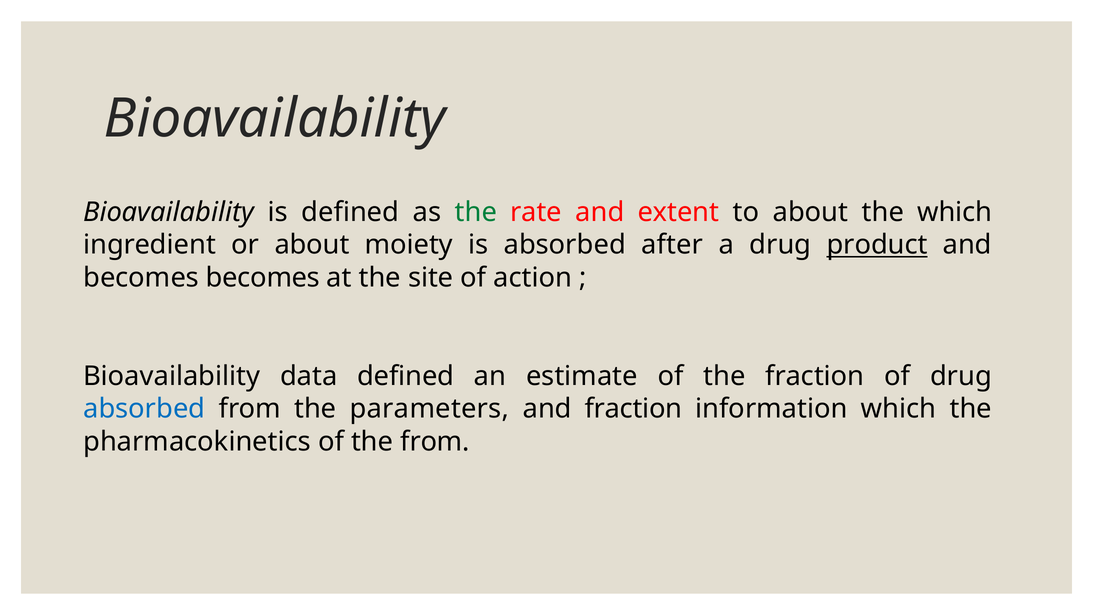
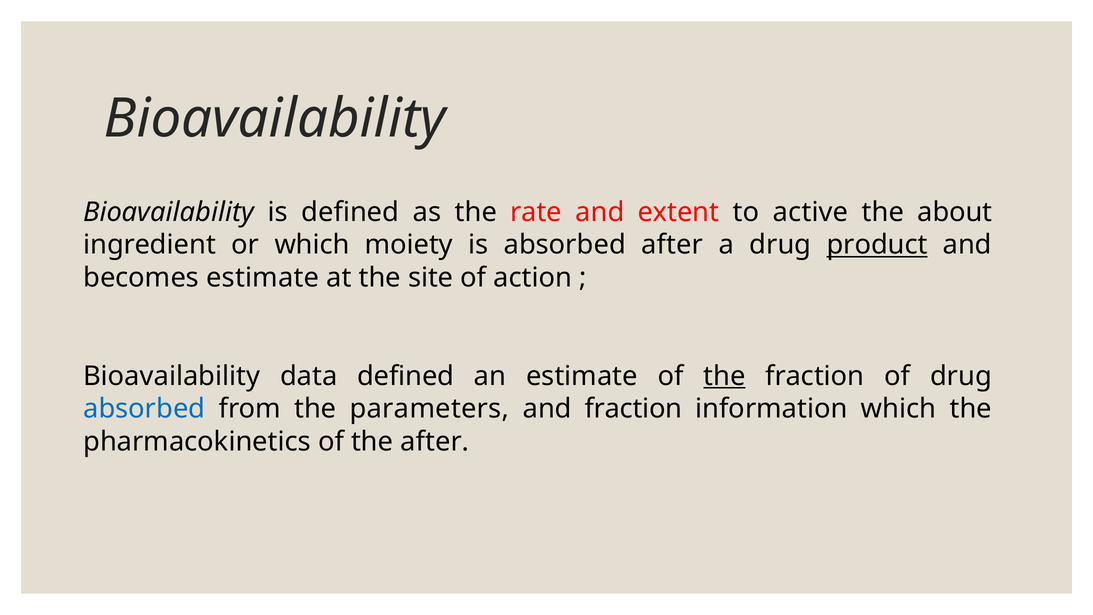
the colour: green -> black (476, 212)
to about: about -> active (810, 212)
the which: which -> about (955, 212)
or about: about -> which (312, 245)
becomes becomes: becomes -> estimate (263, 278)
the underline: none -> present (724, 376)
the from: from -> after (435, 442)
